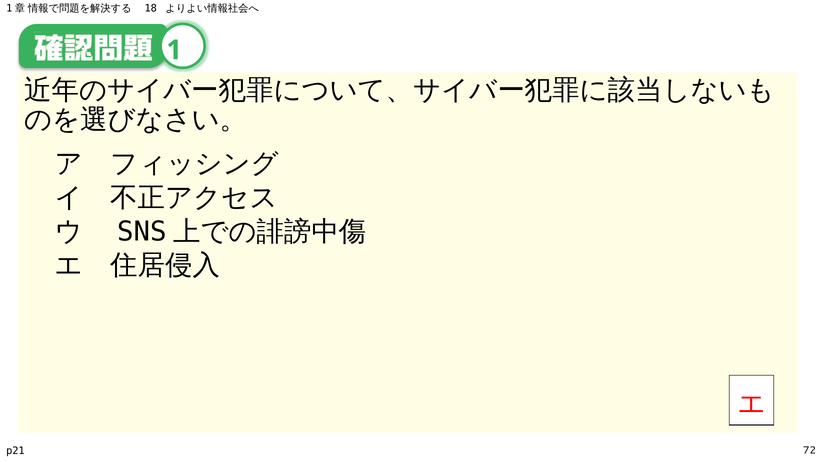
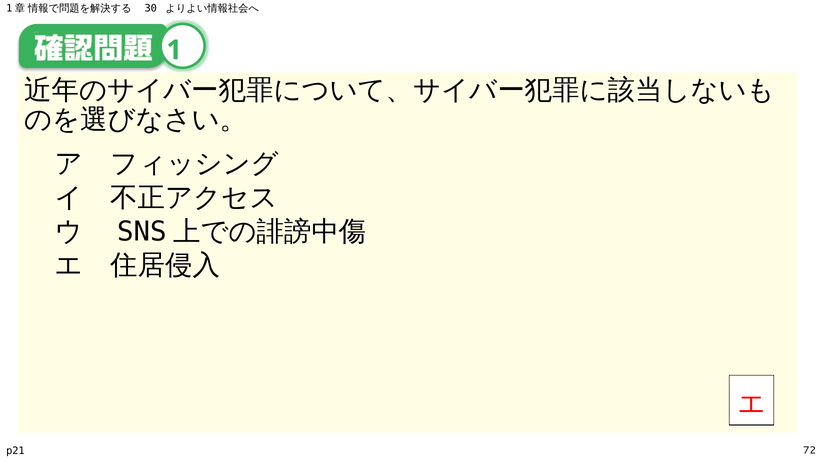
18: 18 -> 30 (151, 9)
